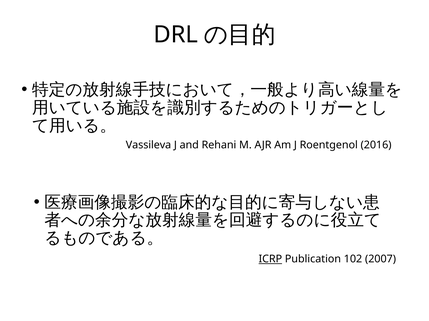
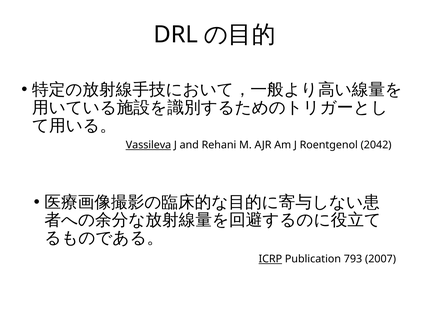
Vassileva underline: none -> present (149, 145)
2016: 2016 -> 2042 (376, 145)
102: 102 -> 793 (353, 260)
